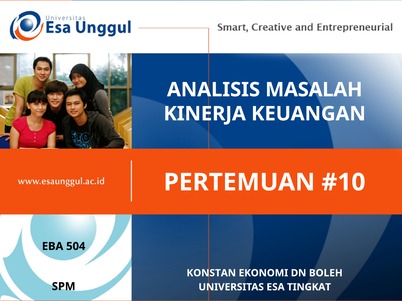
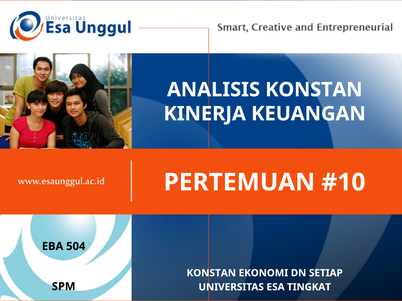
ANALISIS MASALAH: MASALAH -> KONSTAN (314, 90)
BOLEH: BOLEH -> SETIAP (326, 273)
